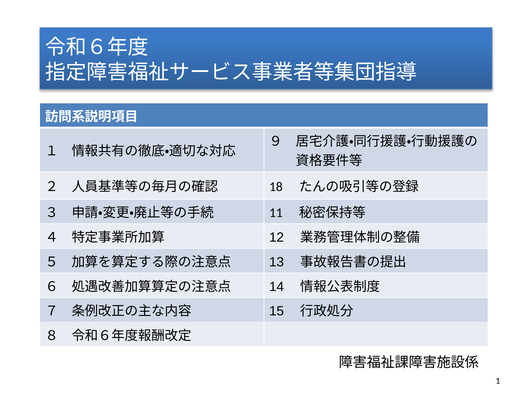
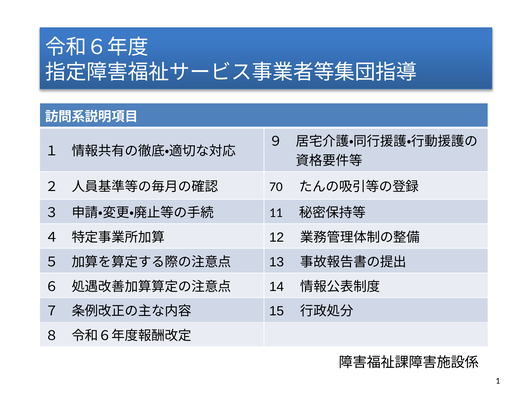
18: 18 -> 70 (276, 187)
